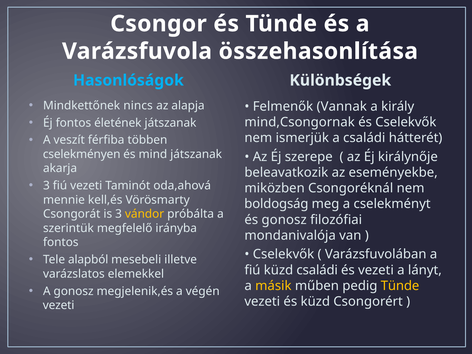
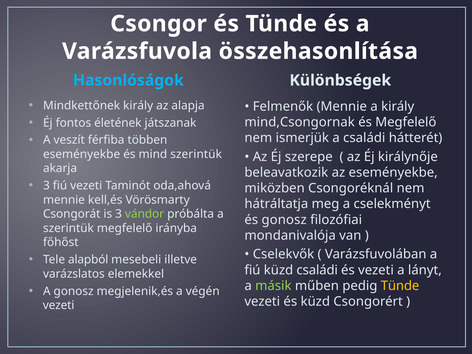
Mindkettőnek nincs: nincs -> király (138, 106)
Felmenők Vannak: Vannak -> Mennie (342, 106)
és Cselekvők: Cselekvők -> Megfelelő (406, 122)
cselekményen: cselekményen -> eseményekbe (82, 154)
mind játszanak: játszanak -> szerintük (196, 154)
boldogság: boldogság -> hátráltatja (276, 204)
vándor colour: yellow -> light green (145, 214)
fontos: fontos -> főhőst (61, 242)
másik colour: yellow -> light green (273, 286)
